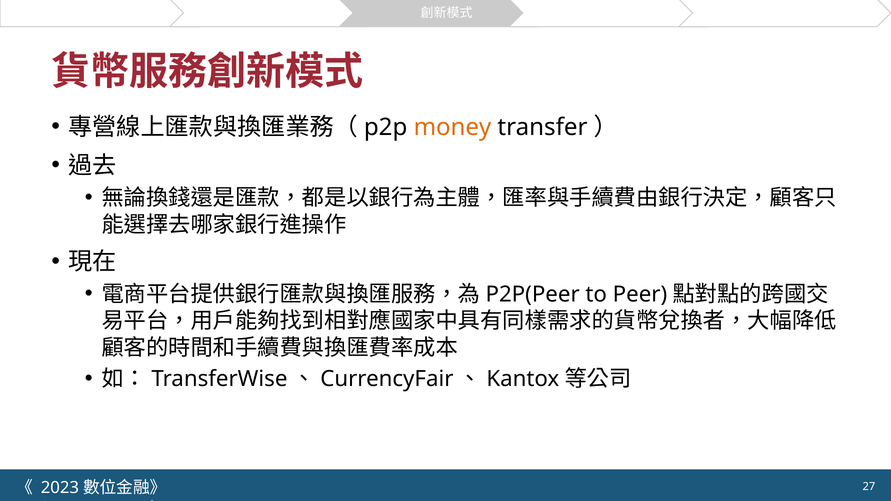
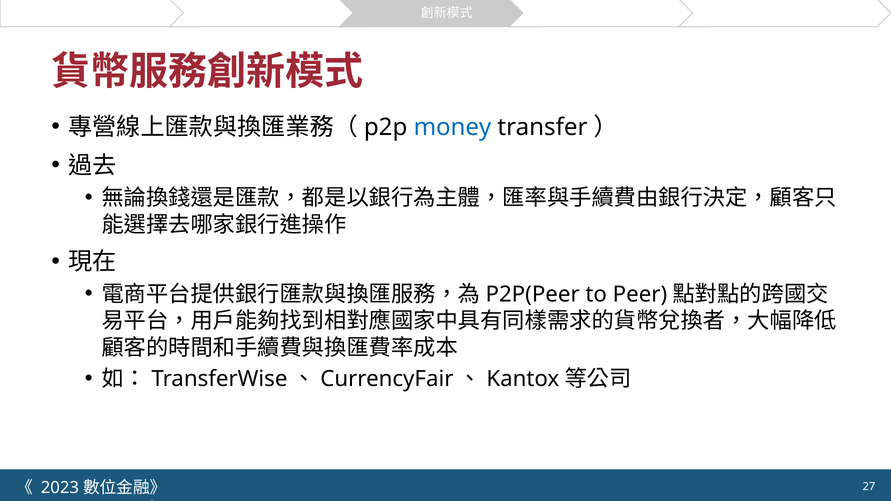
money colour: orange -> blue (452, 127)
